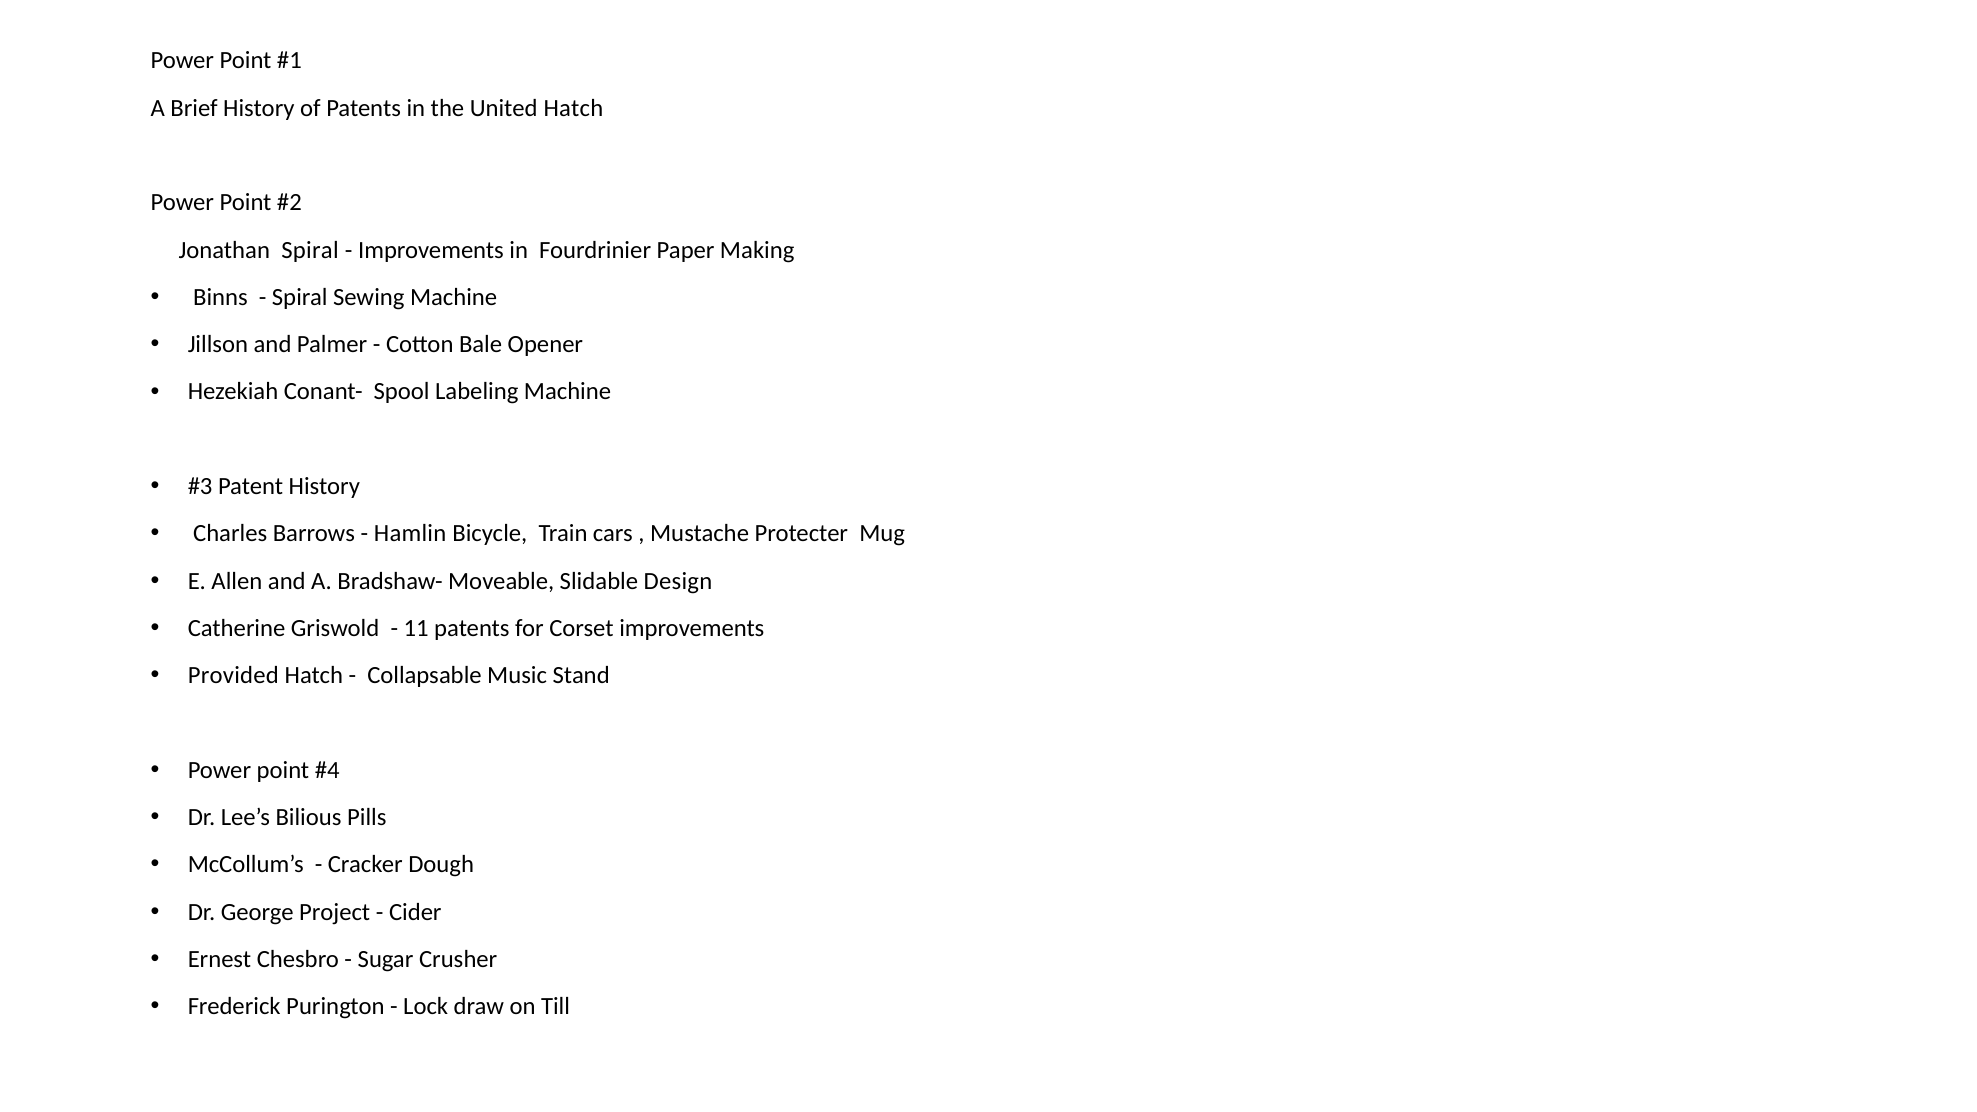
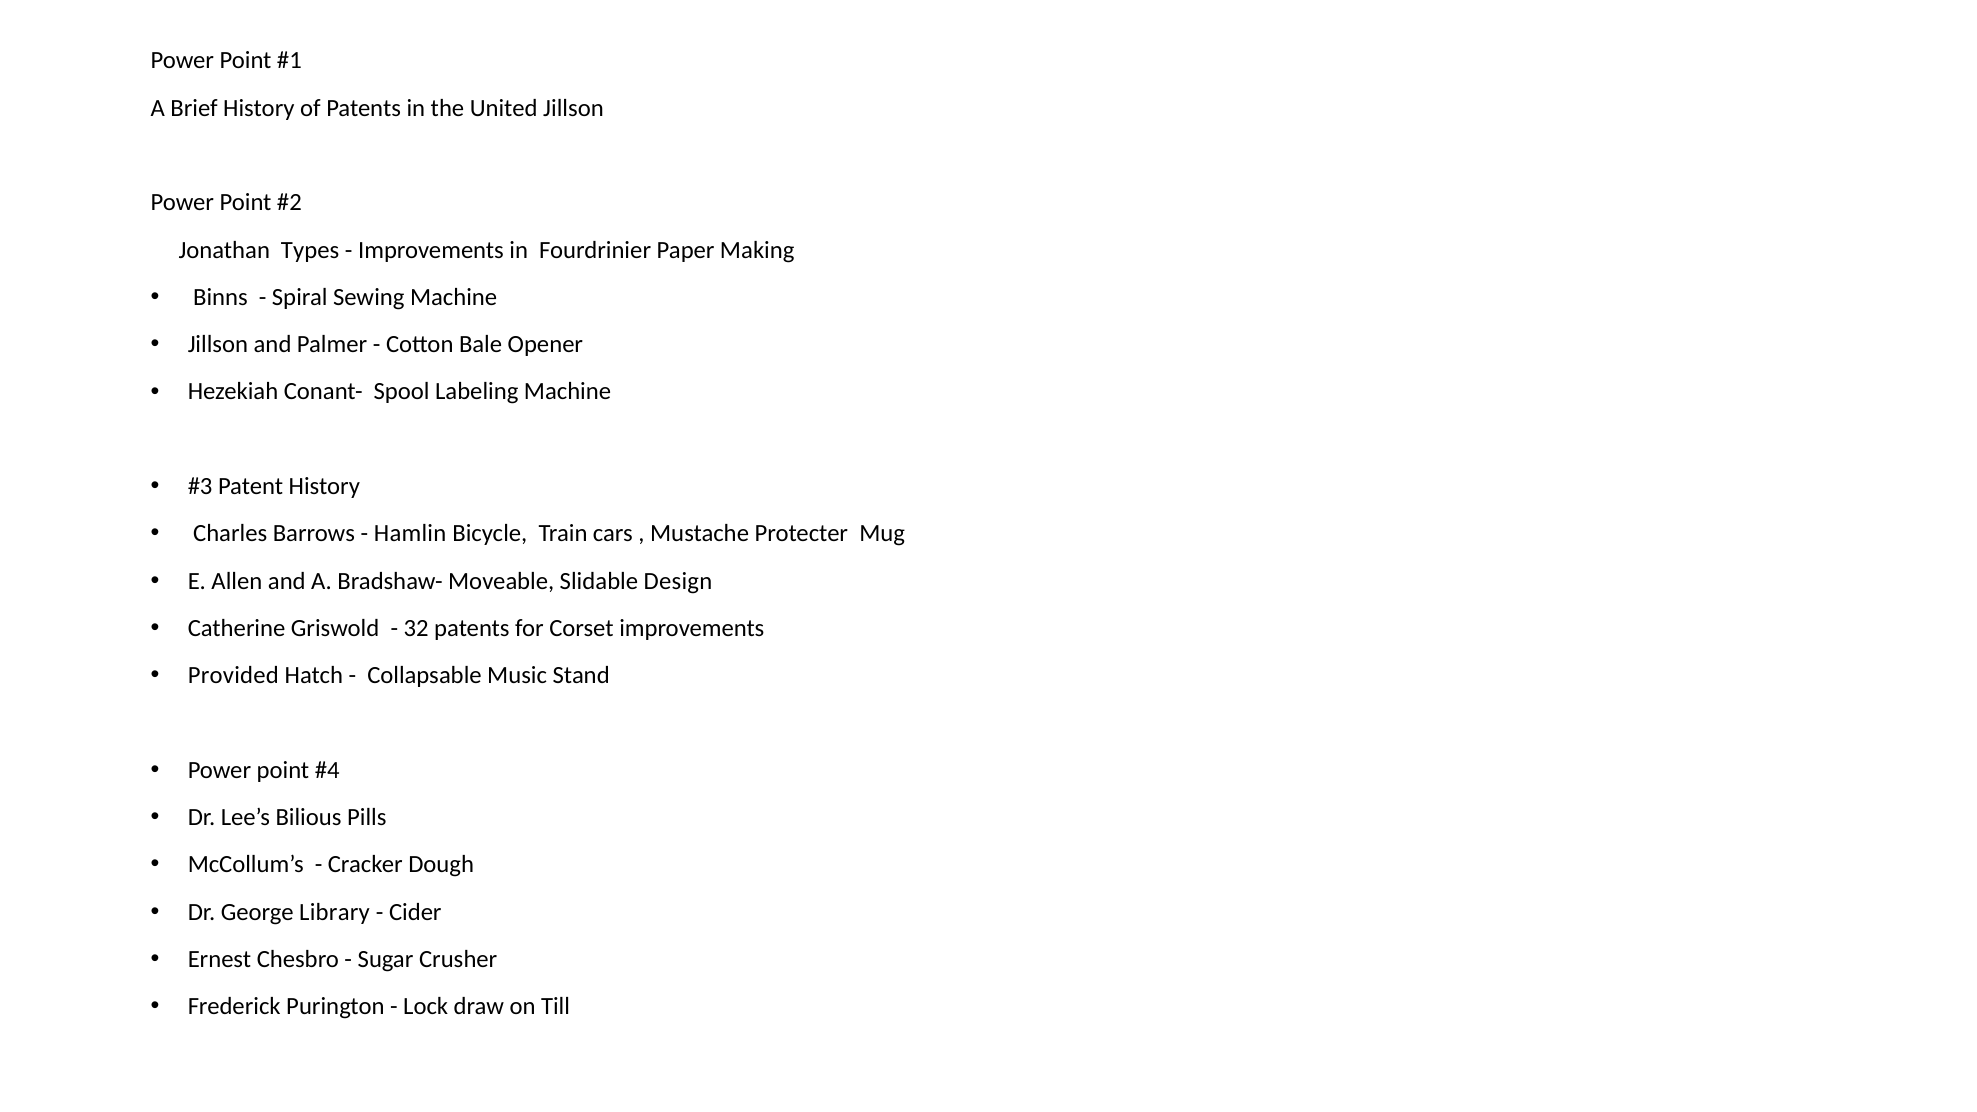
United Hatch: Hatch -> Jillson (574, 108)
Jonathan Spiral: Spiral -> Types (310, 250)
11: 11 -> 32 (416, 628)
Project: Project -> Library (335, 912)
